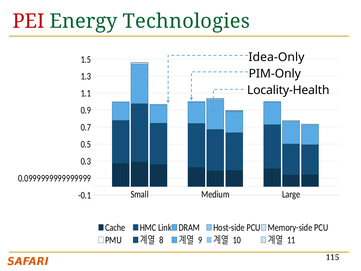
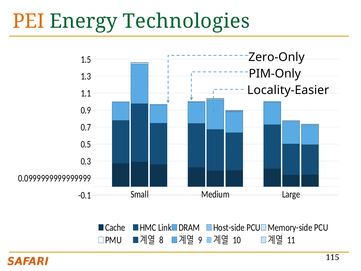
PEI colour: red -> orange (29, 21)
Idea-Only: Idea-Only -> Zero-Only (276, 57)
Locality-Health: Locality-Health -> Locality-Easier (288, 90)
